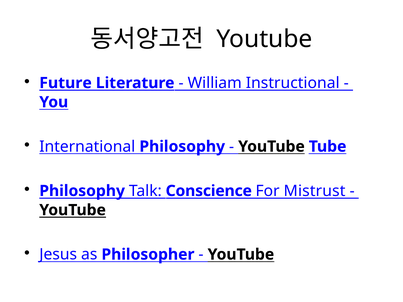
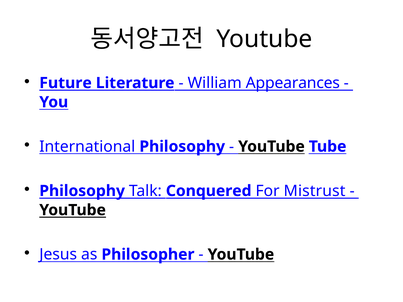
Instructional: Instructional -> Appearances (293, 83)
Conscience: Conscience -> Conquered (209, 191)
